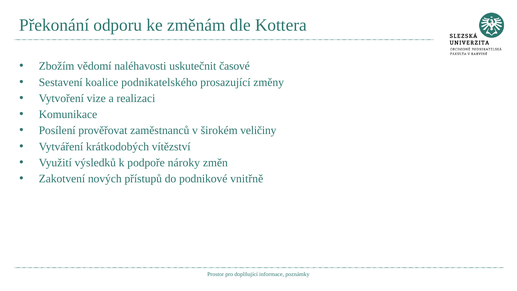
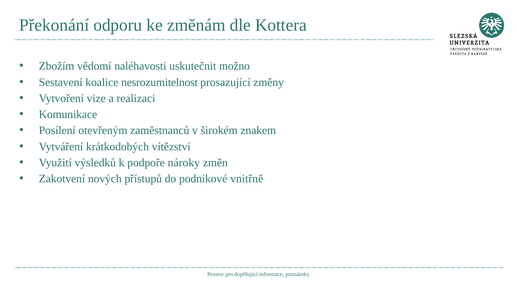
časové: časové -> možno (235, 66)
podnikatelského: podnikatelského -> nesrozumitelnost (159, 82)
prověřovat: prověřovat -> otevřeným (103, 130)
veličiny: veličiny -> znakem (258, 130)
